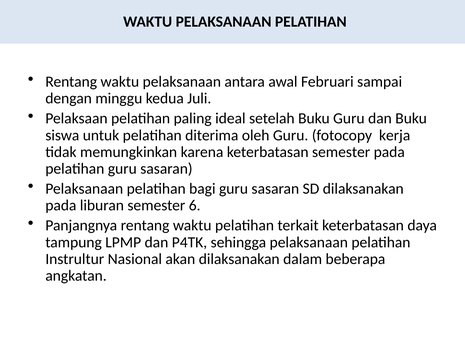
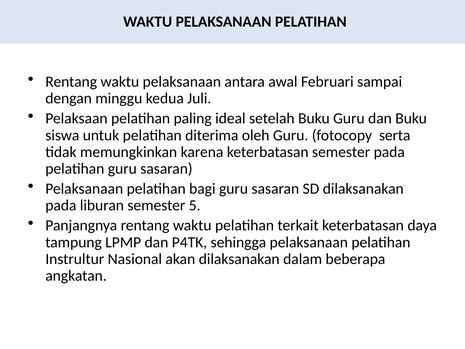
kerja: kerja -> serta (395, 135)
6: 6 -> 5 (195, 205)
